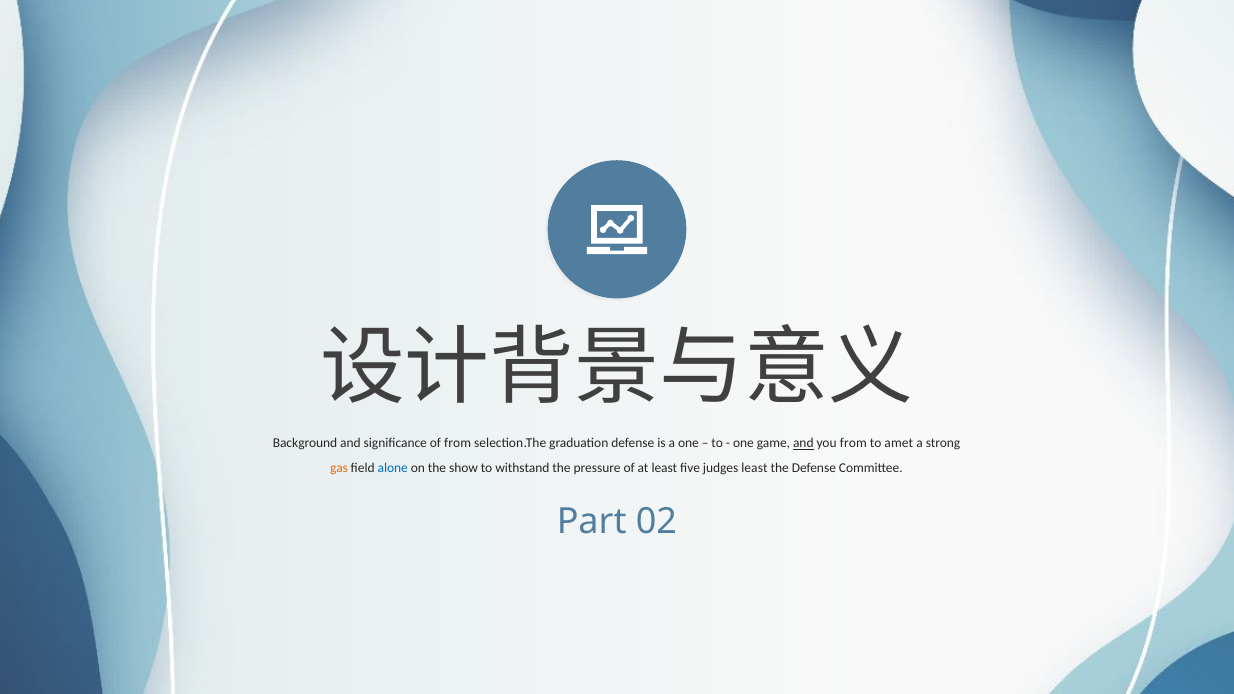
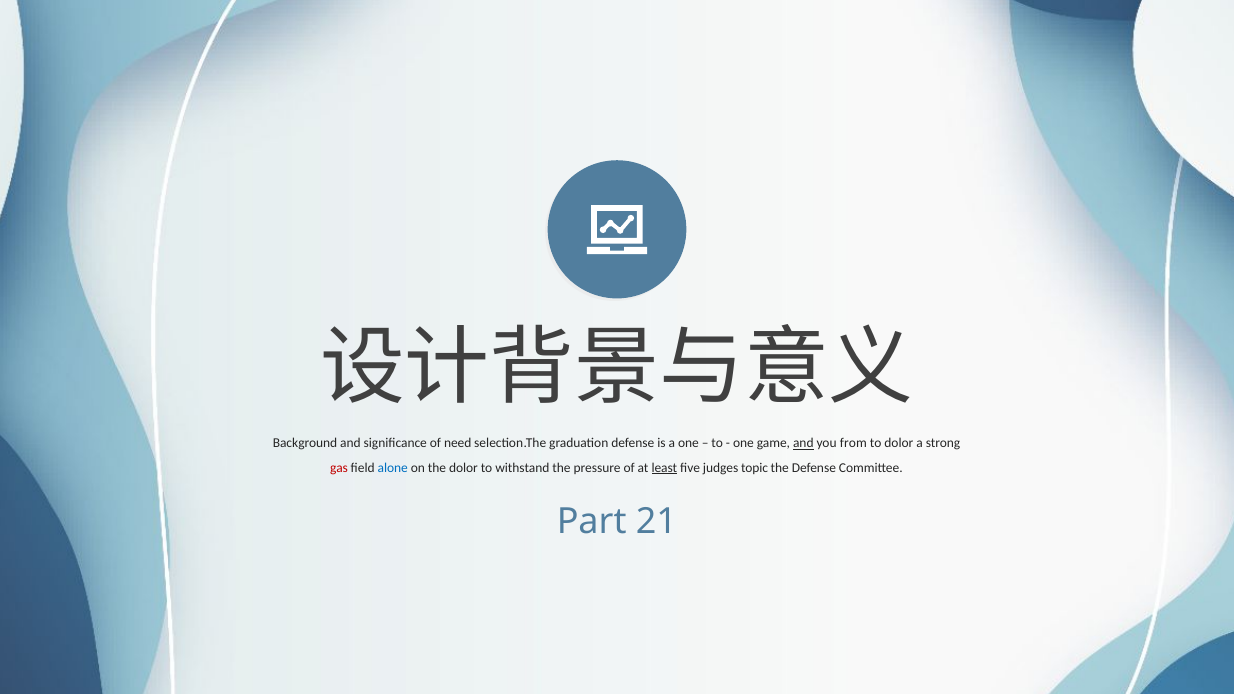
of from: from -> need (458, 444)
to amet: amet -> dolor (899, 444)
gas colour: orange -> red (339, 468)
the show: show -> dolor (464, 468)
least underline: none -> present (664, 468)
judges least: least -> topic (755, 468)
02: 02 -> 21 (656, 522)
